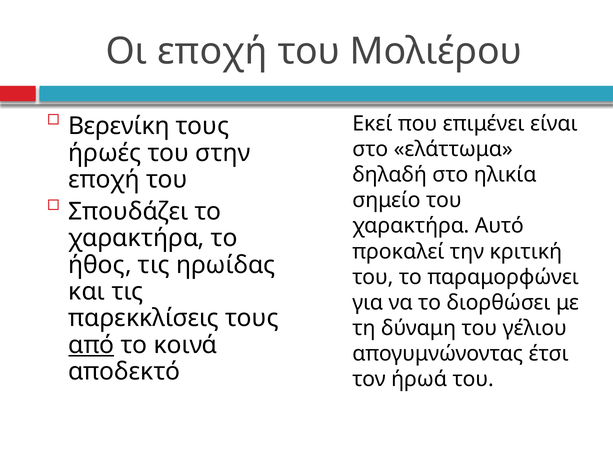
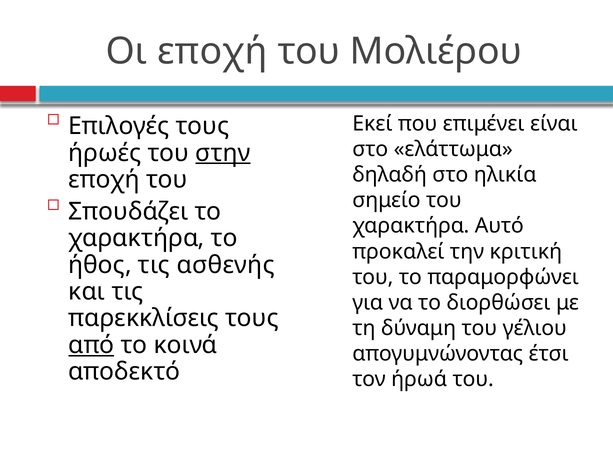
Βερενίκη: Βερενίκη -> Επιλογές (119, 126)
στην underline: none -> present (223, 153)
ηρωίδας: ηρωίδας -> ασθενής (226, 265)
